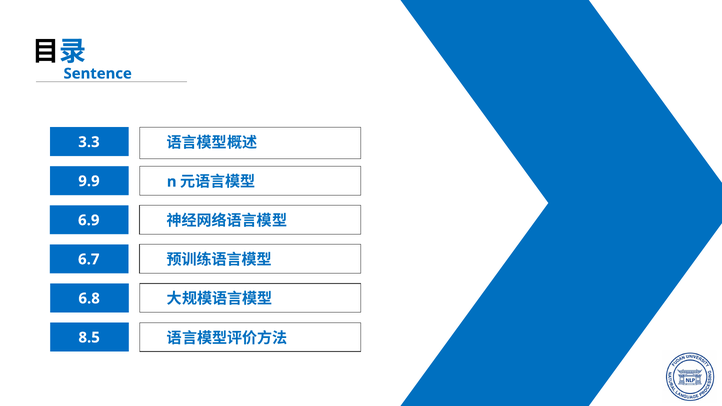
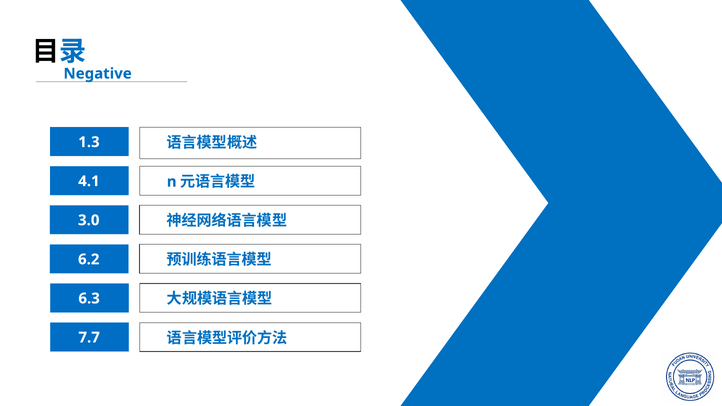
Sentence: Sentence -> Negative (98, 74)
3.3: 3.3 -> 1.3 (89, 142)
9.9: 9.9 -> 4.1 (89, 181)
6.9: 6.9 -> 3.0 (89, 220)
6.7: 6.7 -> 6.2 (89, 259)
6.8: 6.8 -> 6.3 (89, 299)
8.5: 8.5 -> 7.7 (89, 338)
